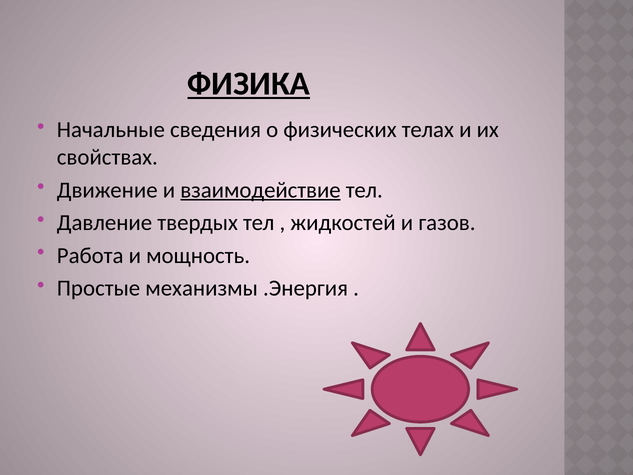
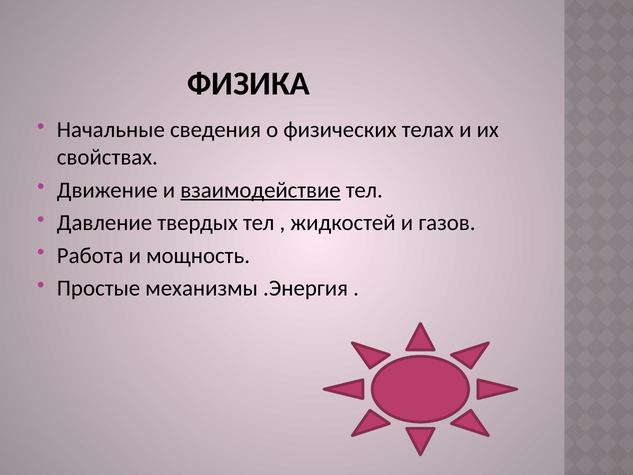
ФИЗИКА underline: present -> none (249, 84)
